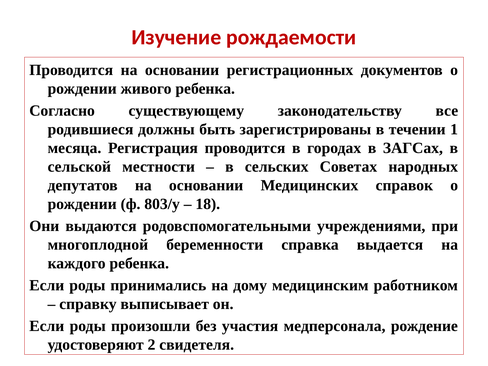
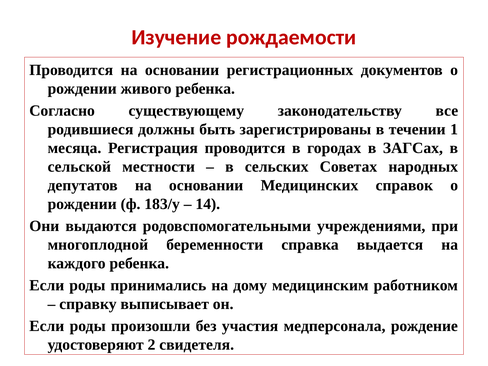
803/у: 803/у -> 183/у (162, 204)
18: 18 -> 14 (208, 204)
